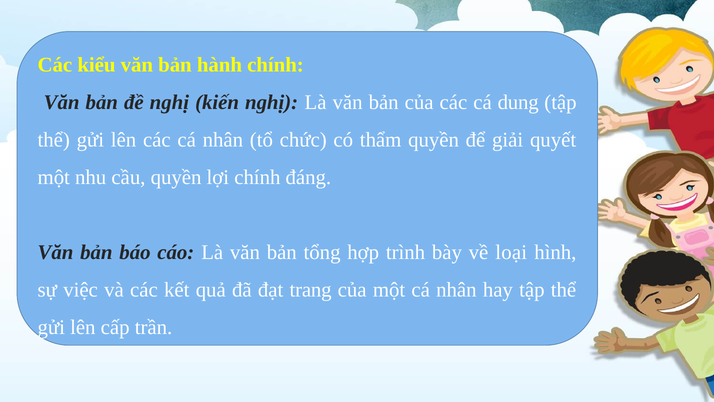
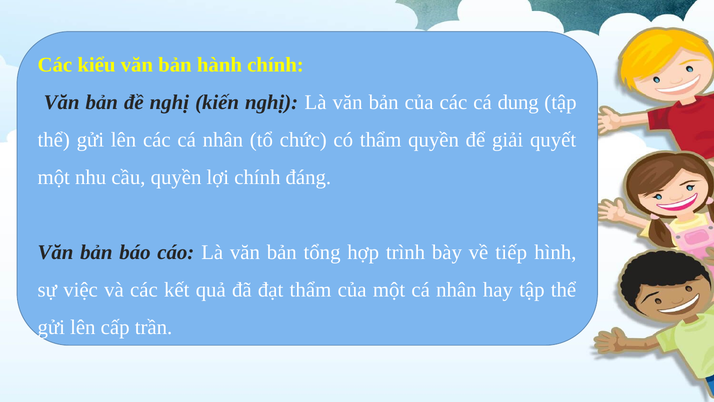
loại: loại -> tiếp (511, 252)
đạt trang: trang -> thẩm (310, 290)
